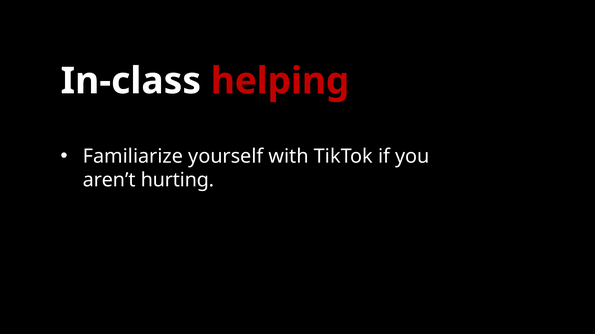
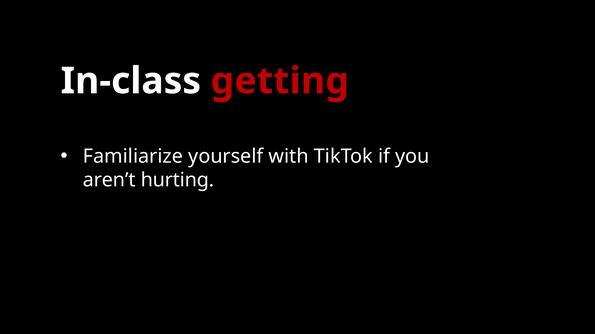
helping: helping -> getting (280, 81)
